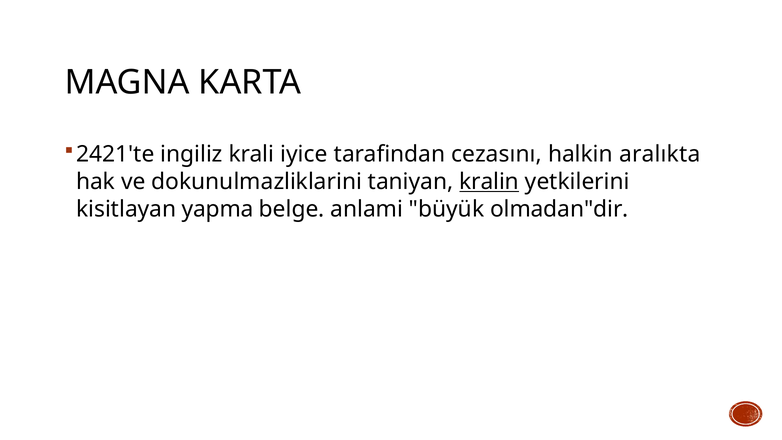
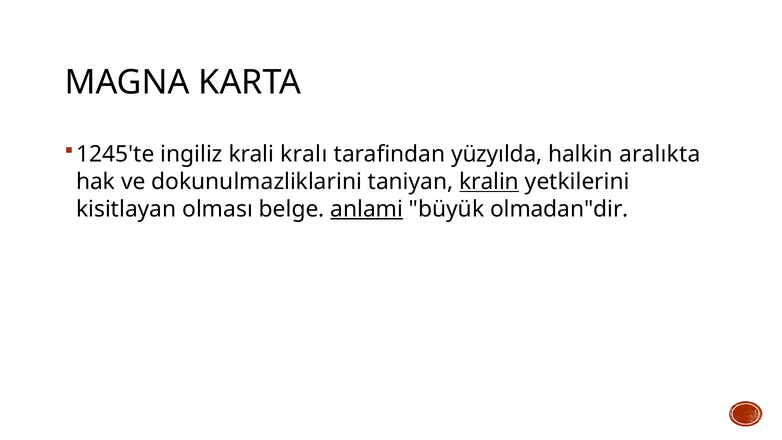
2421'te: 2421'te -> 1245'te (115, 154)
iyice: iyice -> kralı (304, 154)
cezasını: cezasını -> yüzyılda (497, 154)
yapma: yapma -> olması (218, 209)
anlami underline: none -> present (367, 209)
